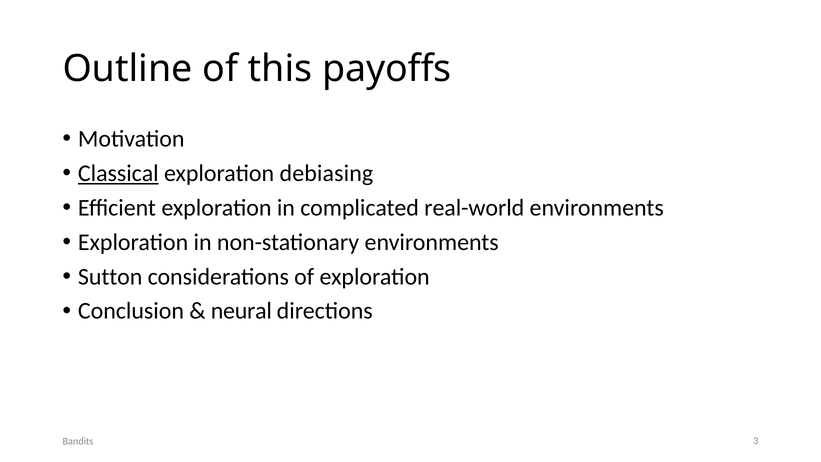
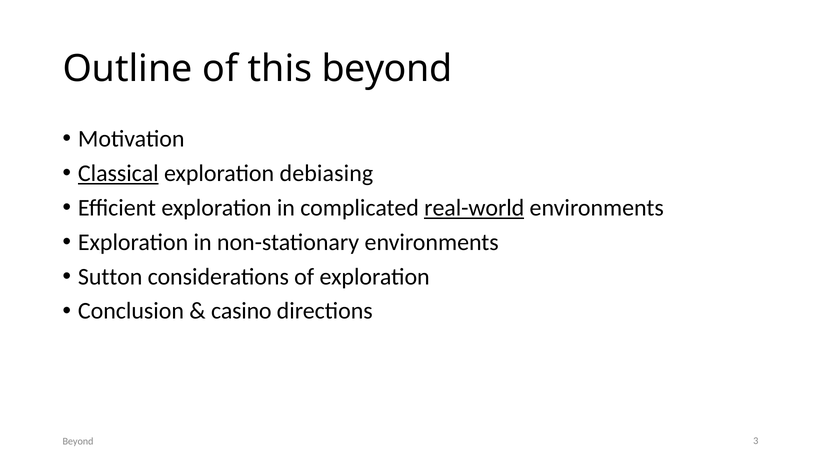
this payoffs: payoffs -> beyond (387, 69)
real-world underline: none -> present (474, 208)
neural: neural -> casino (241, 311)
Bandits: Bandits -> Beyond (78, 441)
